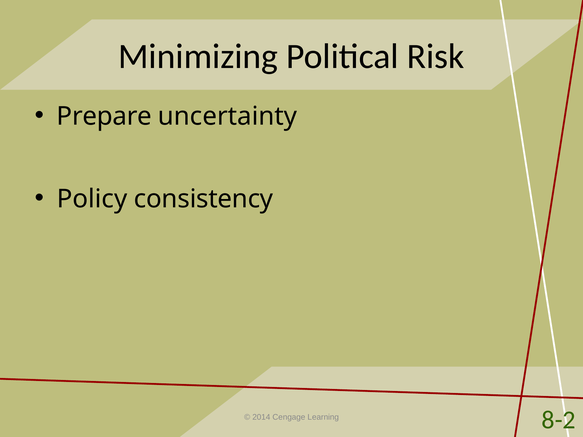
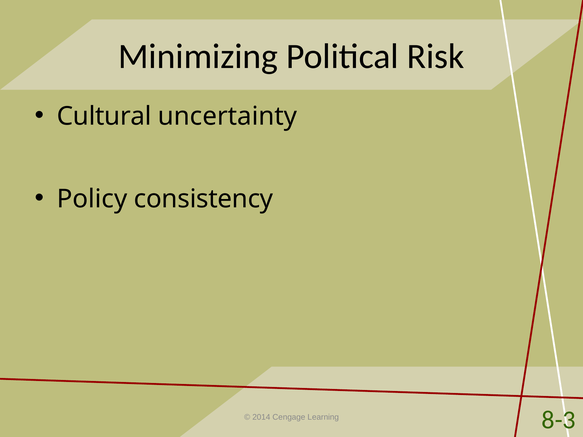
Prepare: Prepare -> Cultural (104, 116)
8-2: 8-2 -> 8-3 (559, 420)
